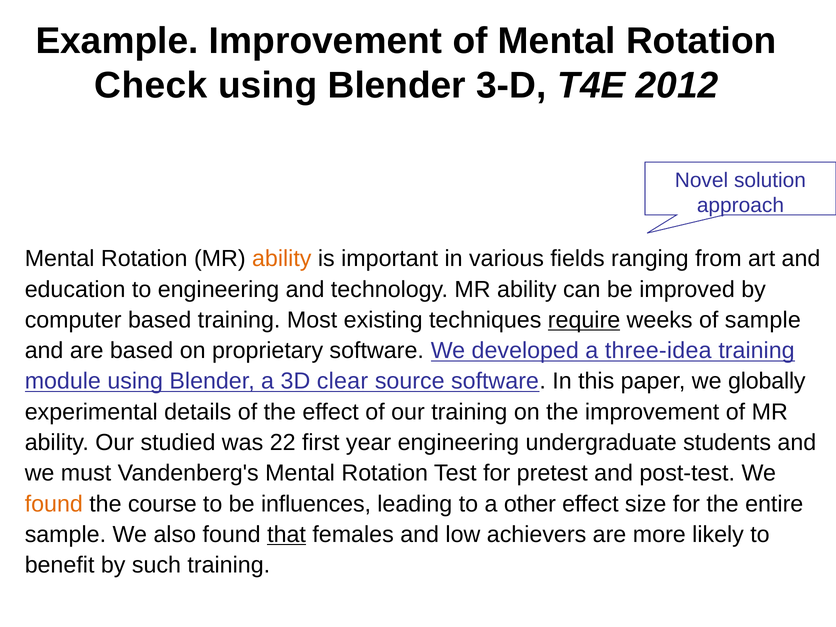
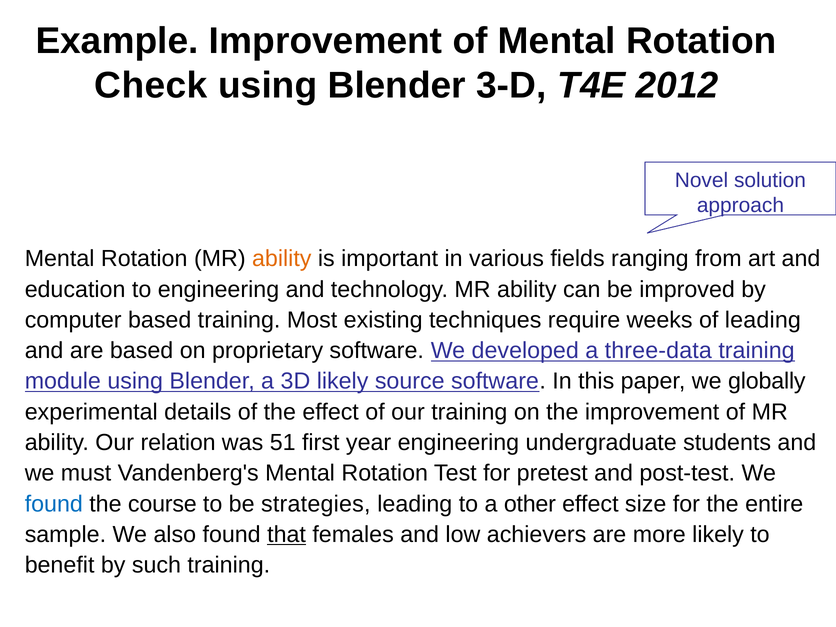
require underline: present -> none (584, 320)
of sample: sample -> leading (763, 320)
three-idea: three-idea -> three-data (658, 351)
3D clear: clear -> likely (343, 381)
studied: studied -> relation (178, 443)
22: 22 -> 51 (283, 443)
found colour: orange -> blue (54, 504)
influences: influences -> strategies (316, 504)
